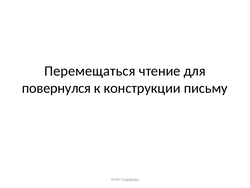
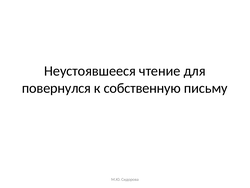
Перемещаться: Перемещаться -> Неустоявшееся (90, 71)
конструкции: конструкции -> собственную (142, 88)
